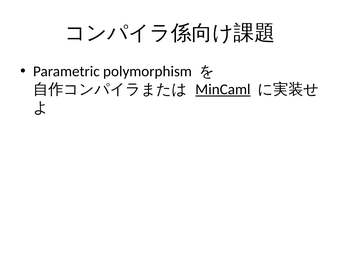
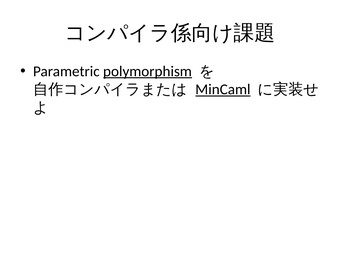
polymorphism underline: none -> present (148, 71)
